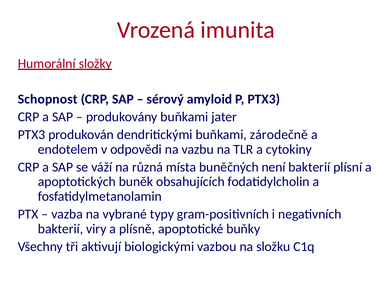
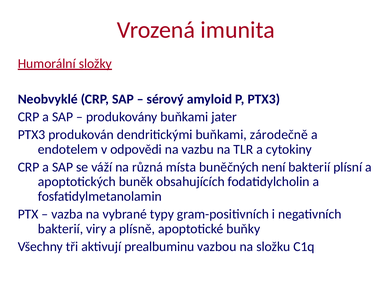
Schopnost: Schopnost -> Neobvyklé (48, 99)
biologickými: biologickými -> prealbuminu (159, 247)
